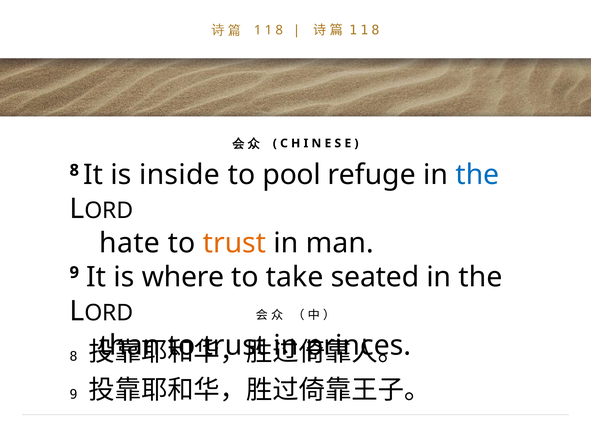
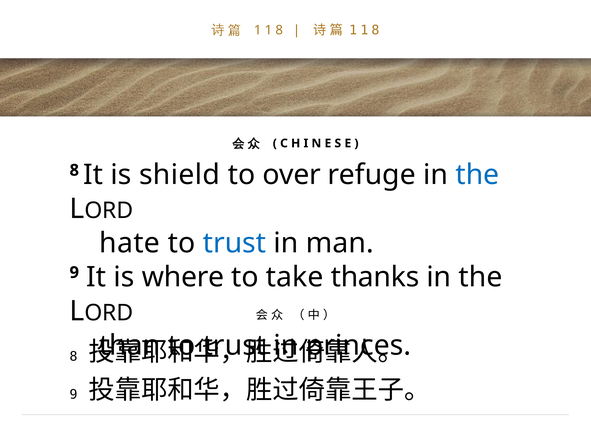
inside: inside -> shield (179, 175)
pool: pool -> over (292, 175)
trust colour: orange -> blue (234, 243)
seated: seated -> thanks (375, 277)
